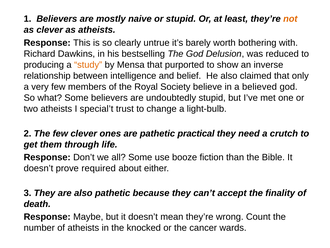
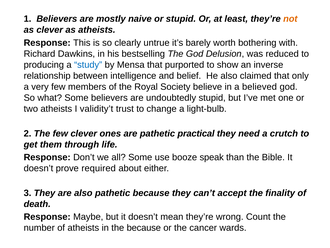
study colour: orange -> blue (88, 65)
special’t: special’t -> validity’t (97, 109)
fiction: fiction -> speak (212, 157)
the knocked: knocked -> because (144, 227)
